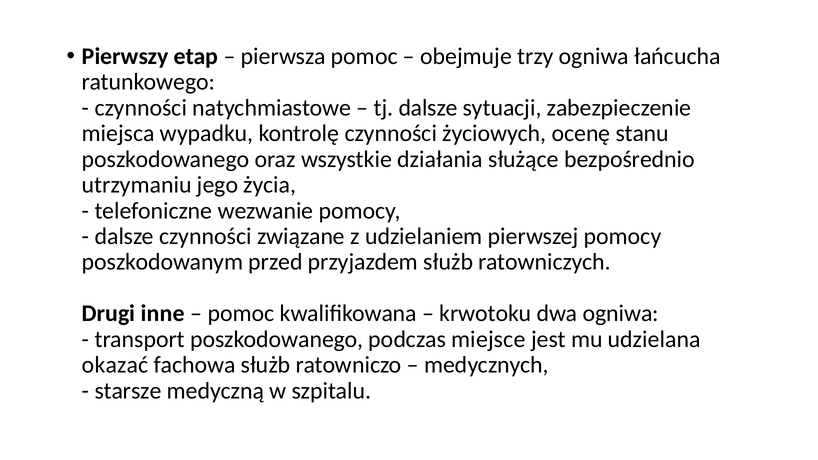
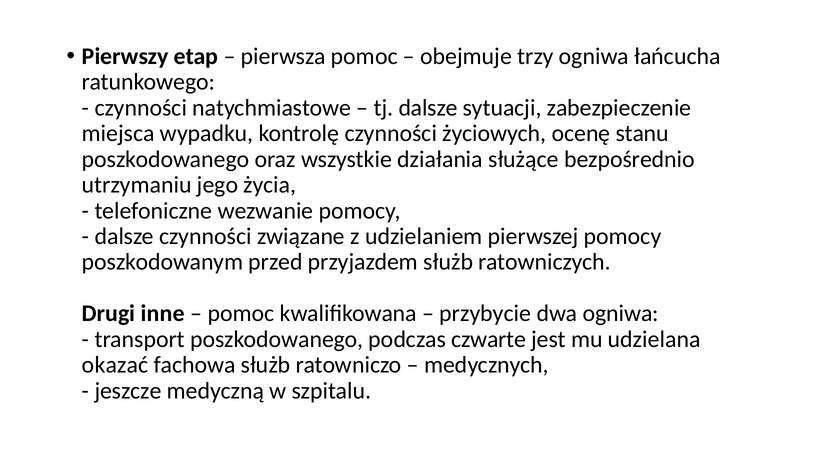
krwotoku: krwotoku -> przybycie (485, 314)
miejsce: miejsce -> czwarte (489, 339)
starsze: starsze -> jeszcze (128, 391)
